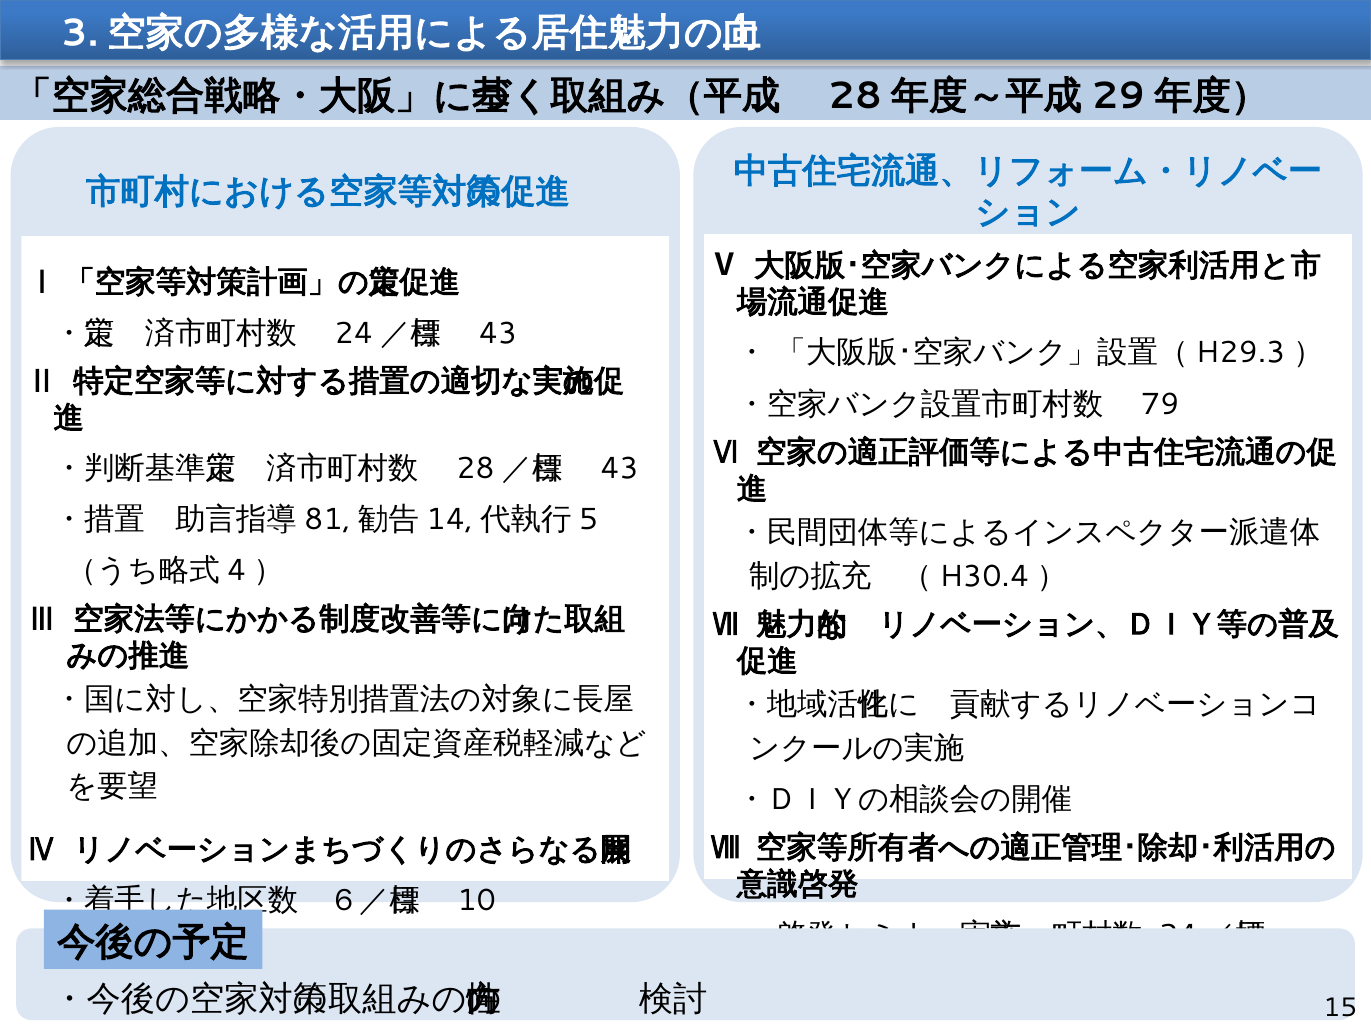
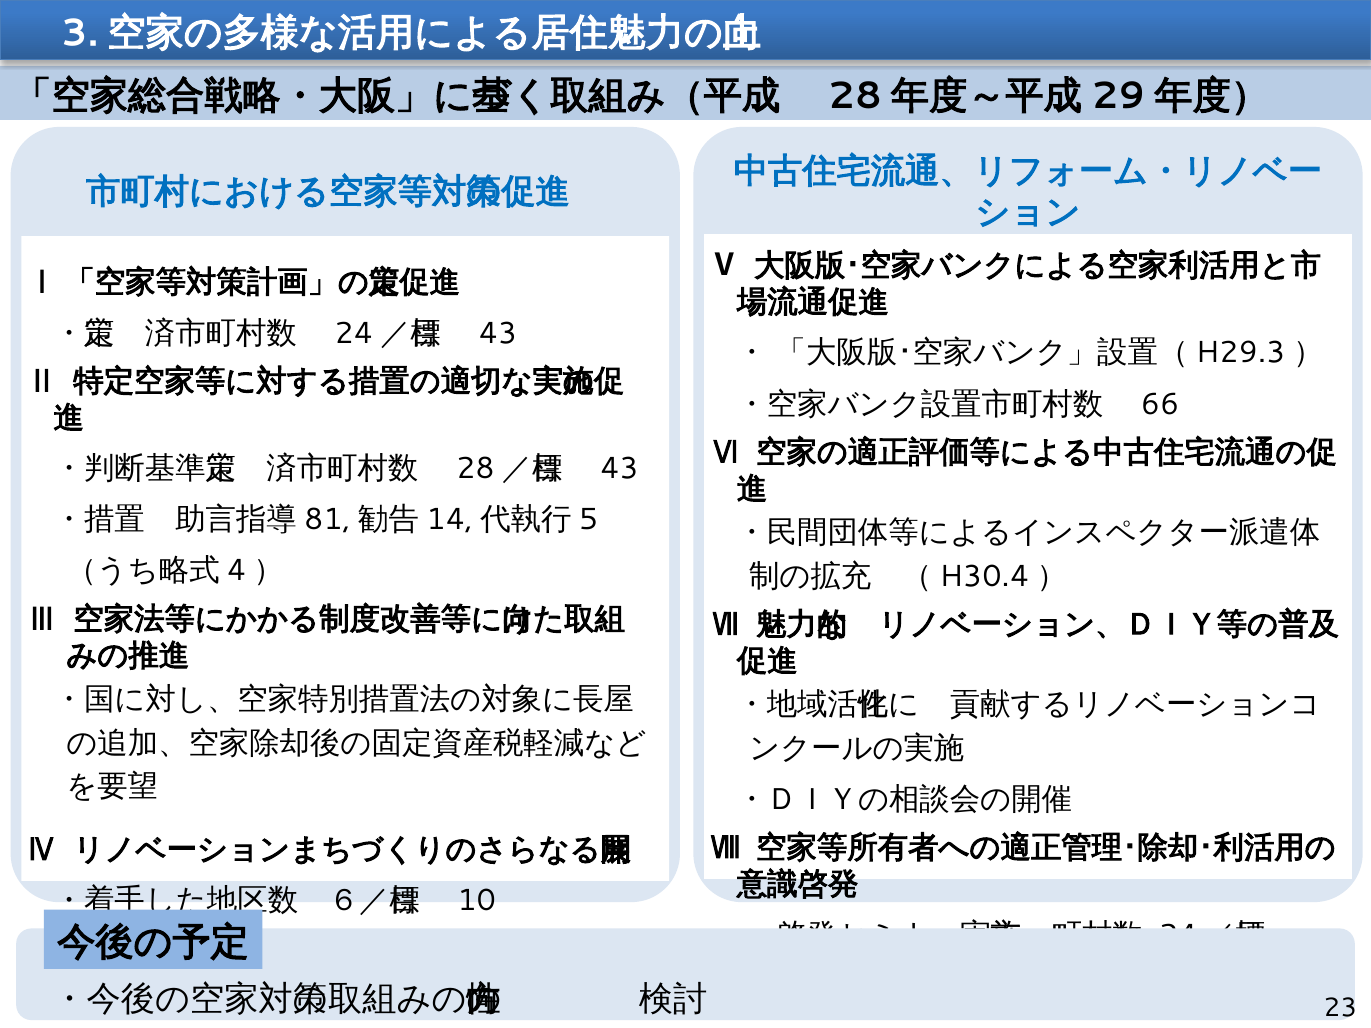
79: 79 -> 66 (1160, 404)
15: 15 -> 23 (1340, 1008)
